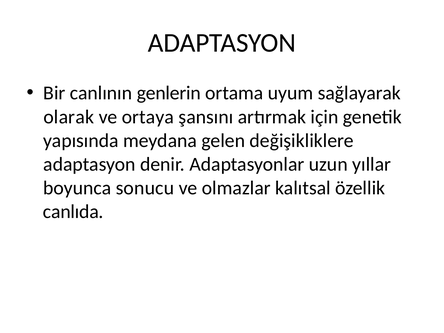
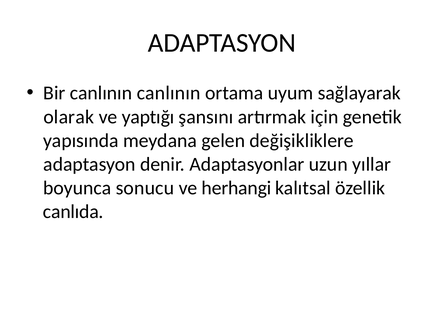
canlının genlerin: genlerin -> canlının (169, 93)
ortaya: ortaya -> yaptığı (148, 117)
olmazlar: olmazlar -> herhangi (236, 188)
